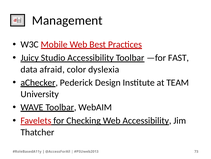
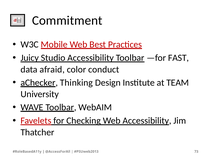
Management: Management -> Commitment (67, 20)
dyslexia: dyslexia -> conduct (104, 69)
Pederick: Pederick -> Thinking (76, 82)
